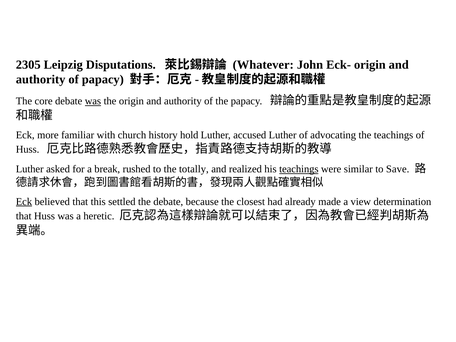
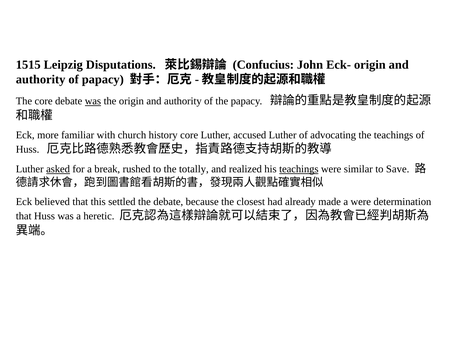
2305: 2305 -> 1515 (28, 65)
Whatever: Whatever -> Confucius (263, 65)
history hold: hold -> core (189, 135)
asked underline: none -> present (58, 169)
Eck underline: present -> none (24, 202)
a view: view -> were (361, 202)
